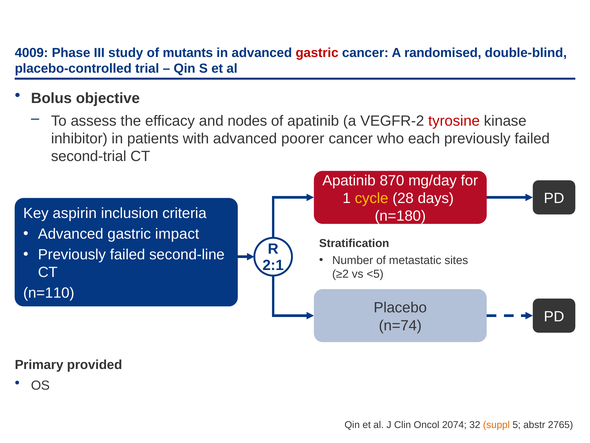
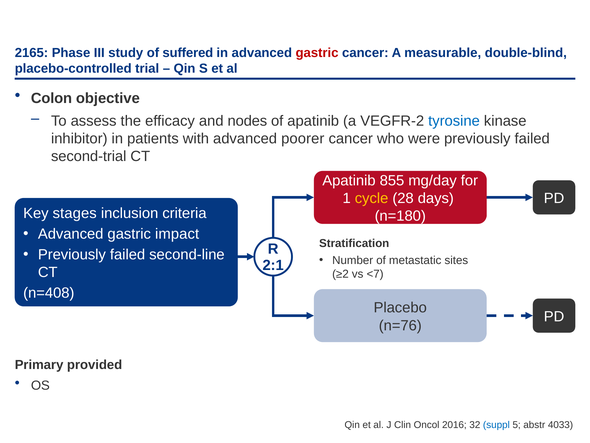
4009: 4009 -> 2165 (31, 53)
mutants: mutants -> suffered (188, 53)
randomised: randomised -> measurable (443, 53)
Bolus: Bolus -> Colon (51, 98)
tyrosine colour: red -> blue (454, 121)
each: each -> were (424, 138)
870: 870 -> 855 (392, 180)
aspirin: aspirin -> stages (75, 213)
<5: <5 -> <7 (375, 274)
n=110: n=110 -> n=408 (49, 293)
n=74: n=74 -> n=76 (400, 325)
2074: 2074 -> 2016 (454, 424)
suppl colour: orange -> blue (496, 424)
2765: 2765 -> 4033 (560, 424)
